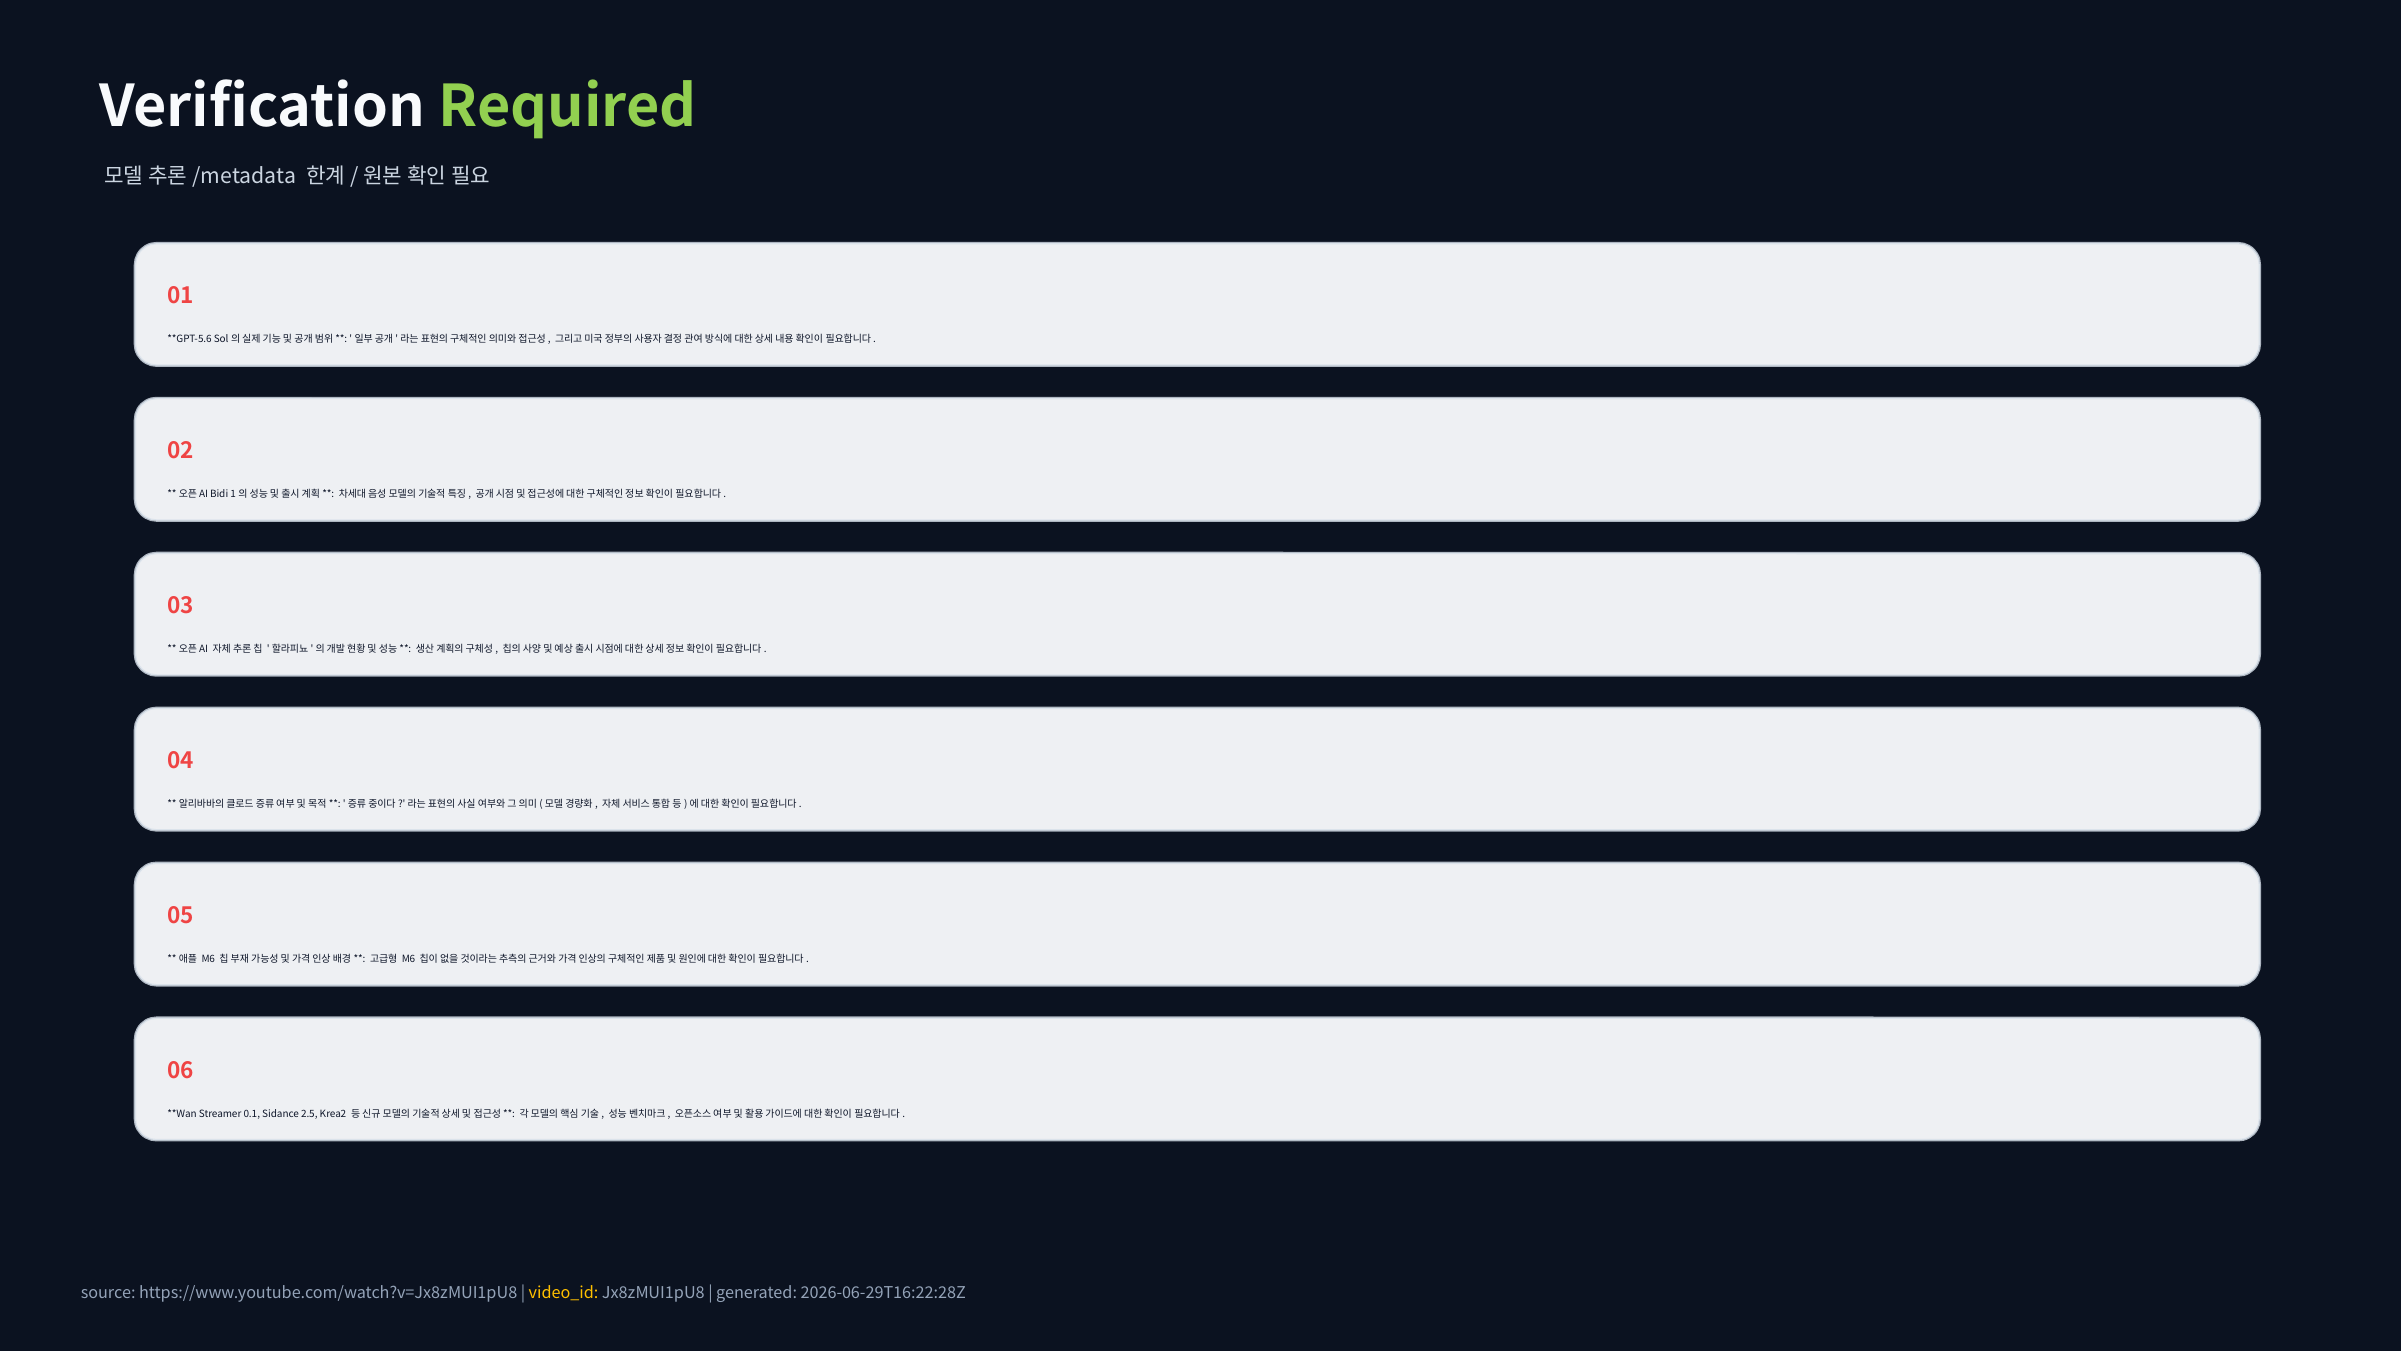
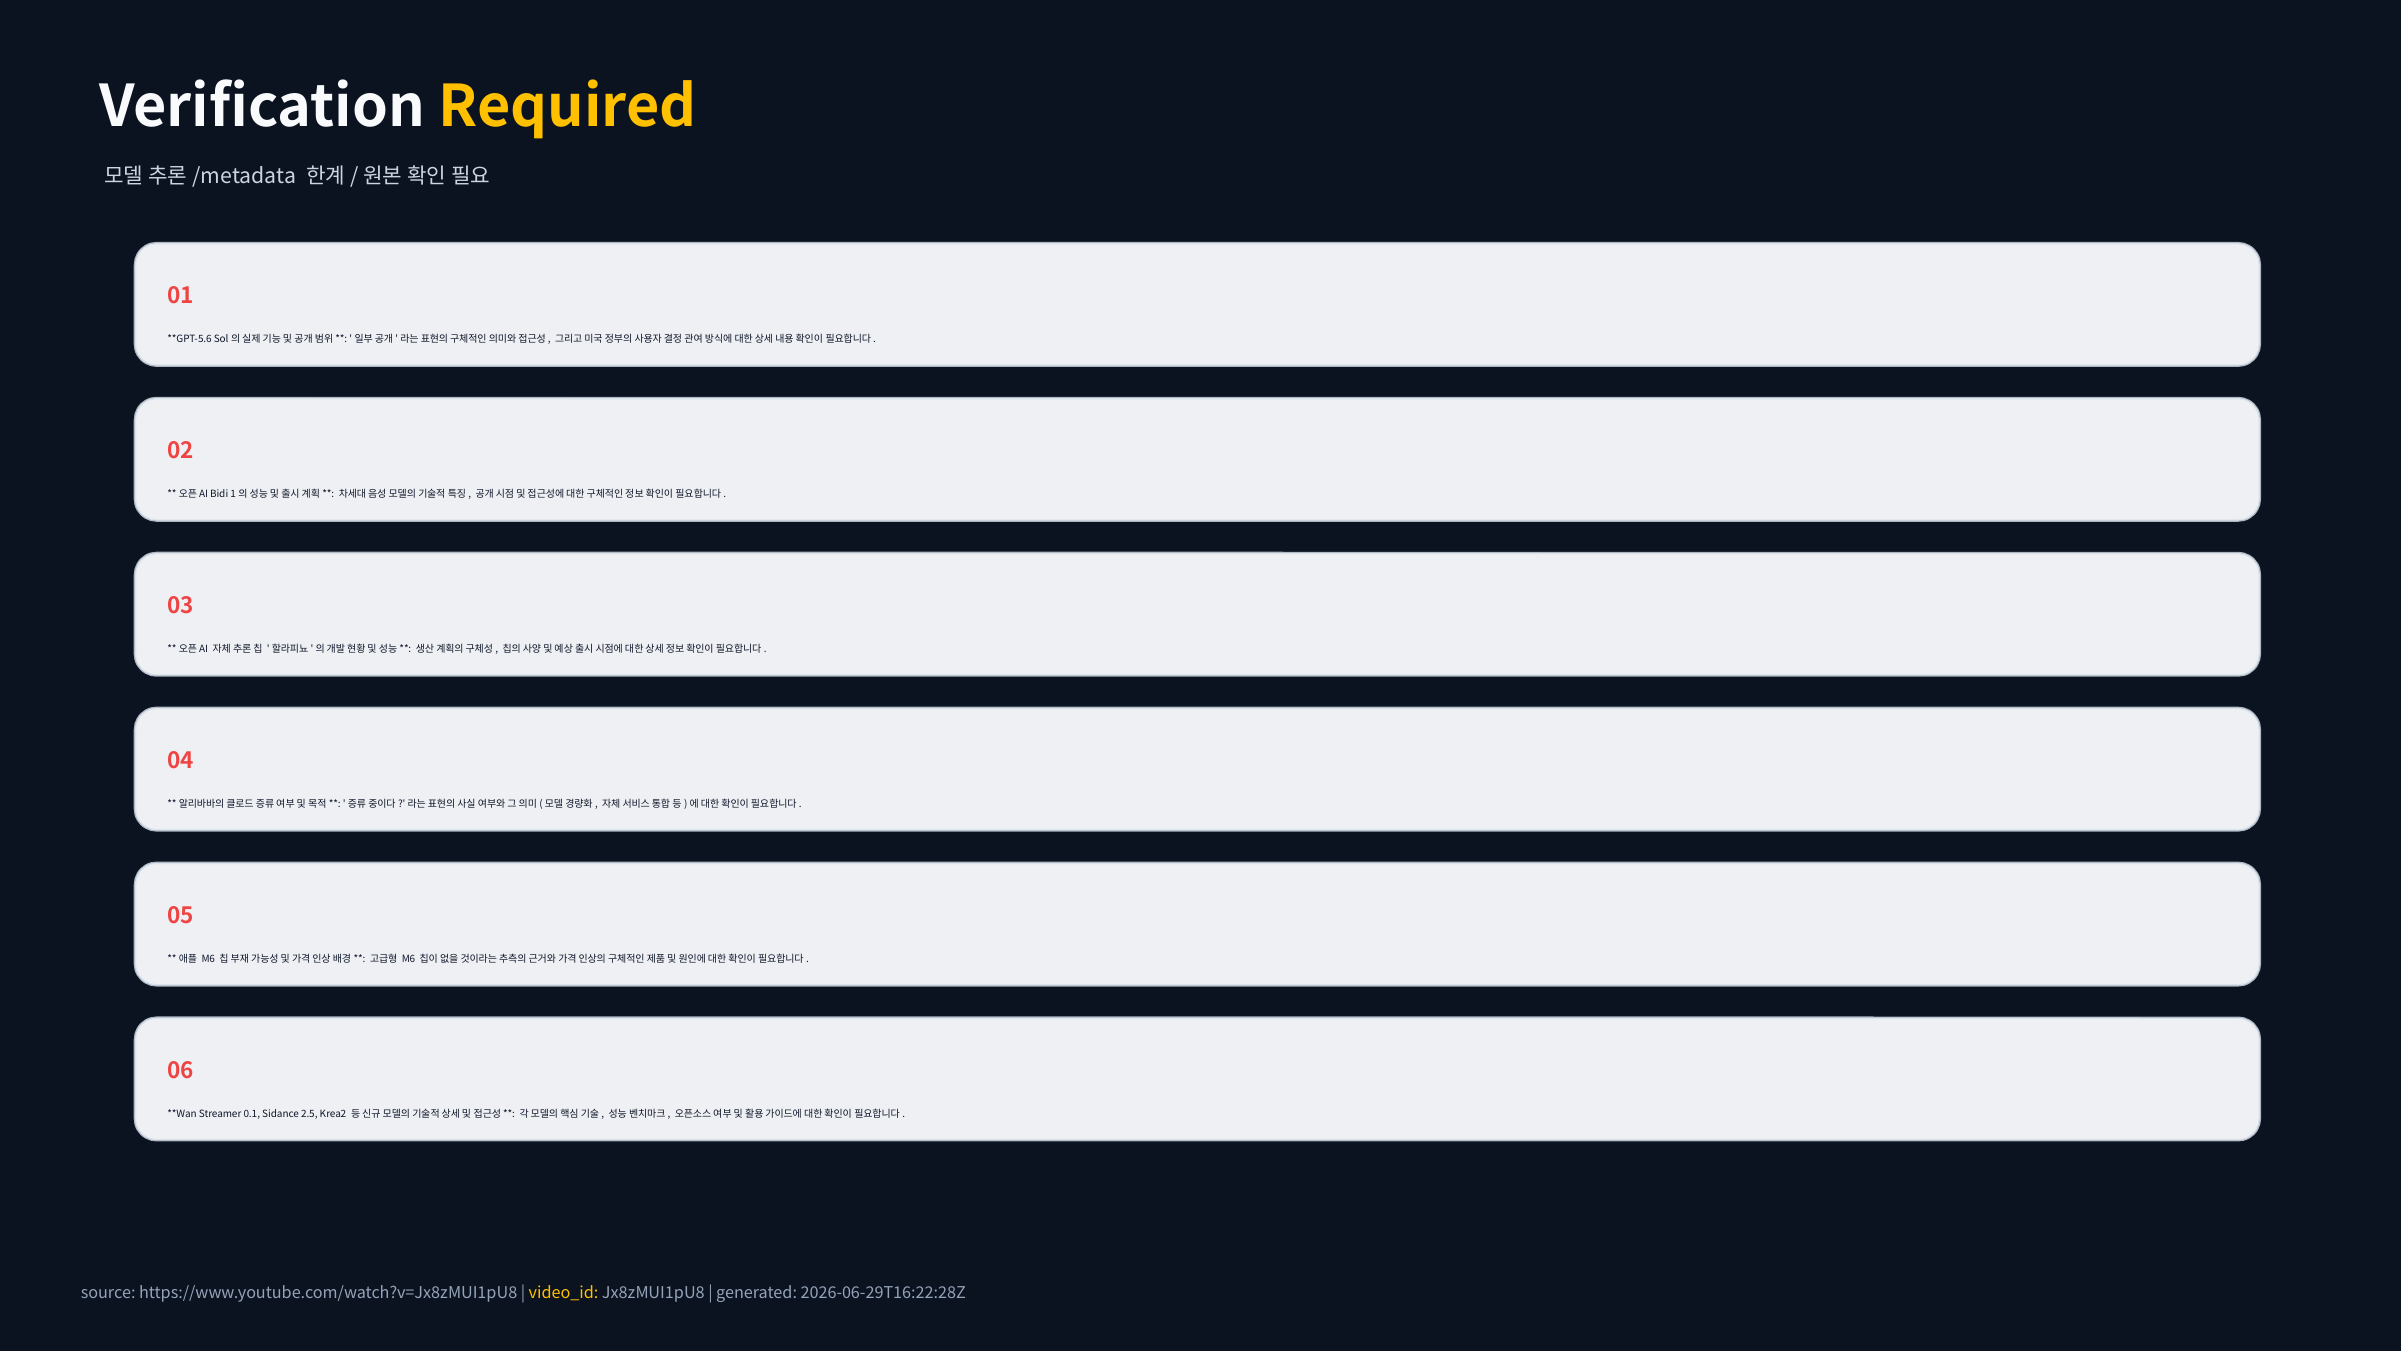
Required colour: light green -> yellow (567, 108)
